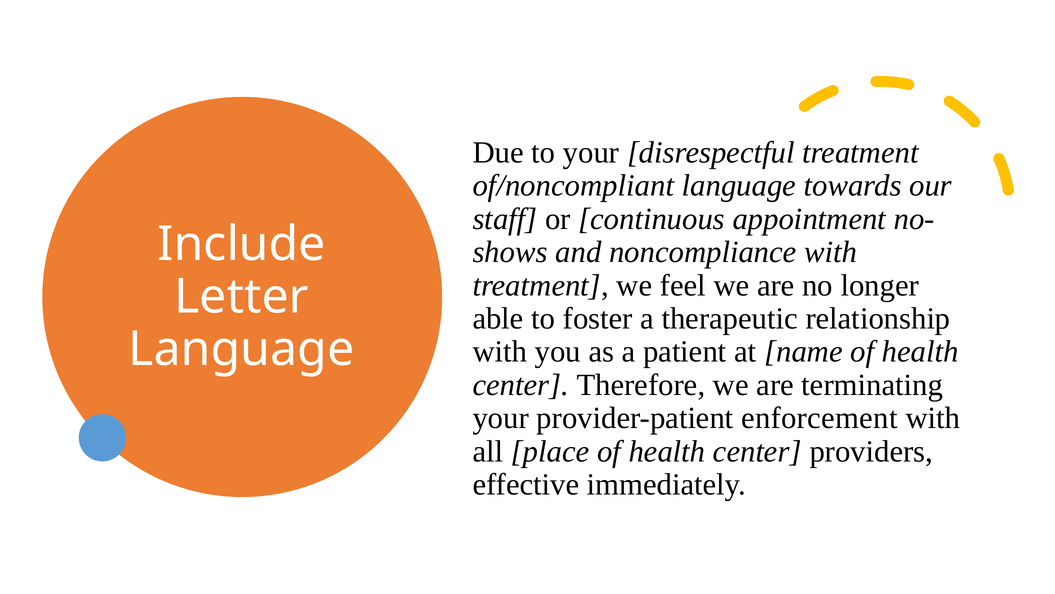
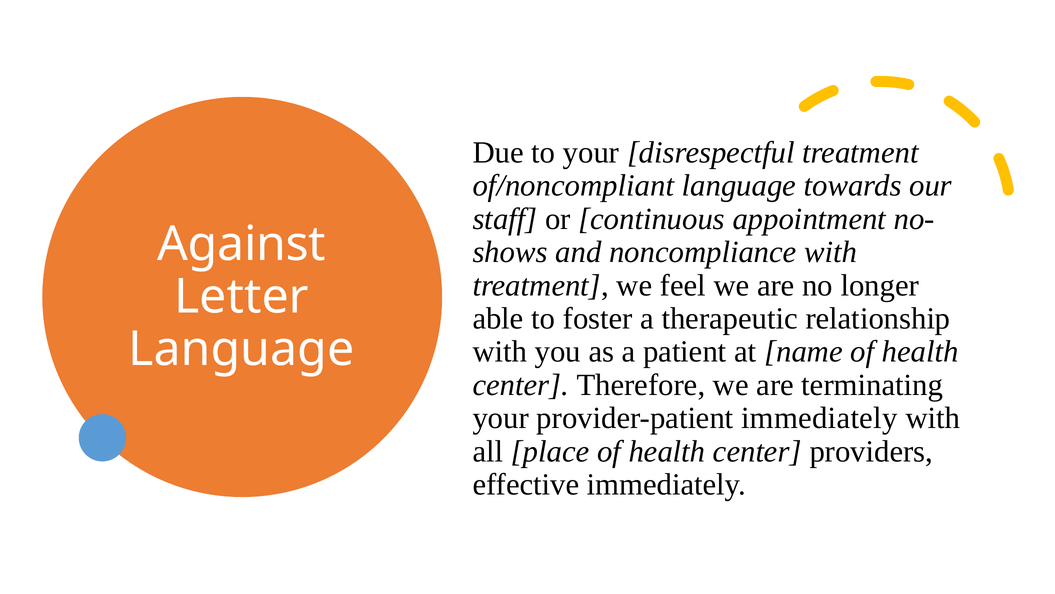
Include: Include -> Against (242, 244)
provider-patient enforcement: enforcement -> immediately (819, 418)
